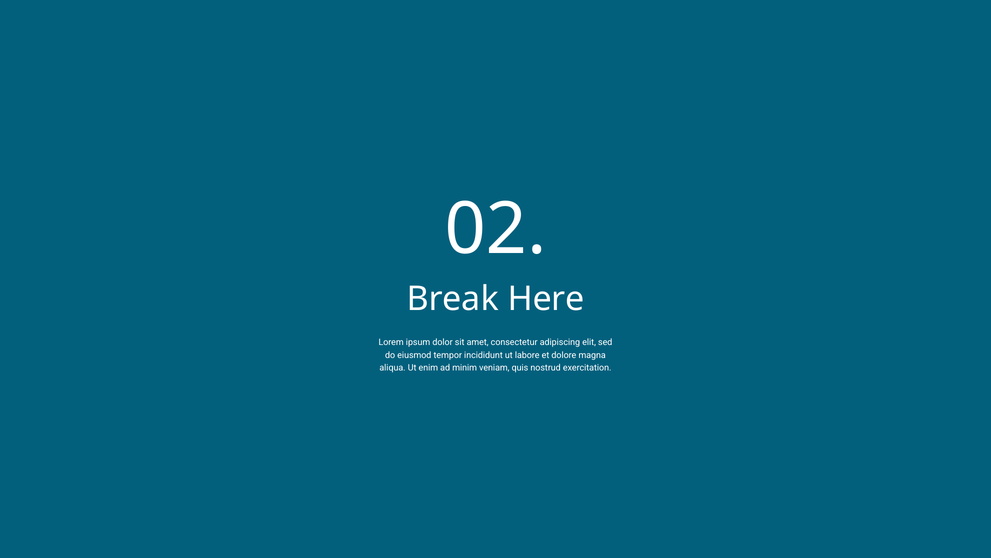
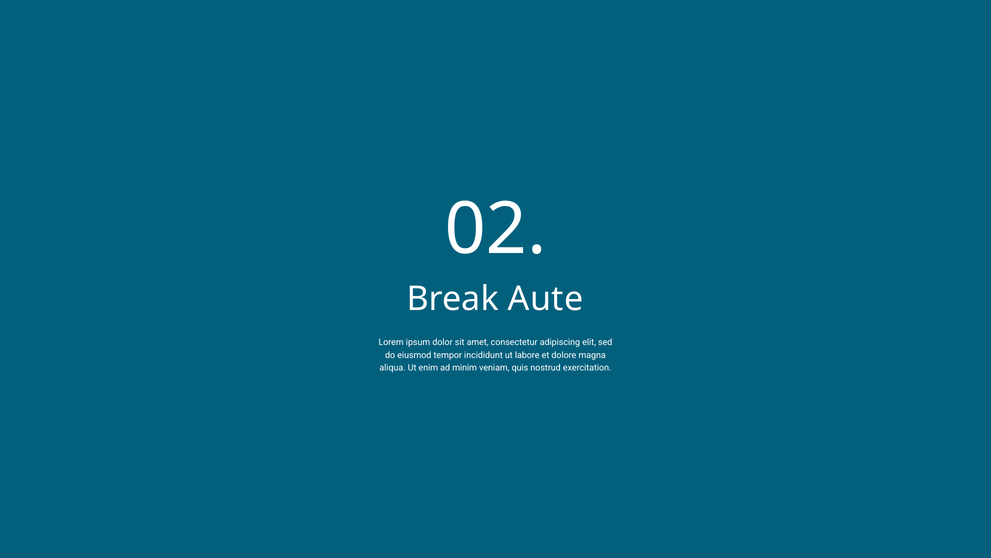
Here: Here -> Aute (546, 299)
